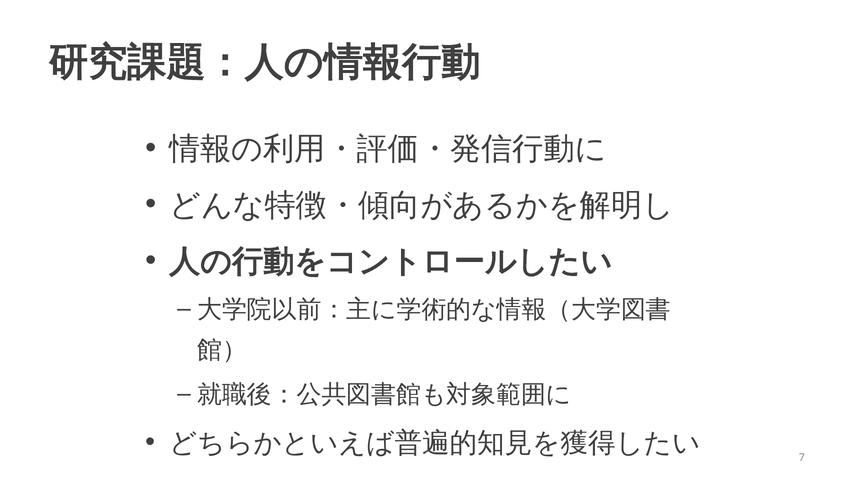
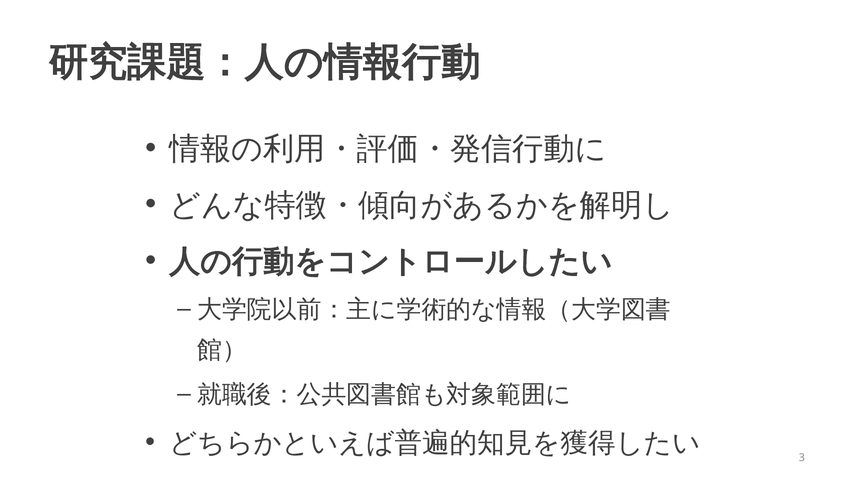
7: 7 -> 3 (802, 458)
